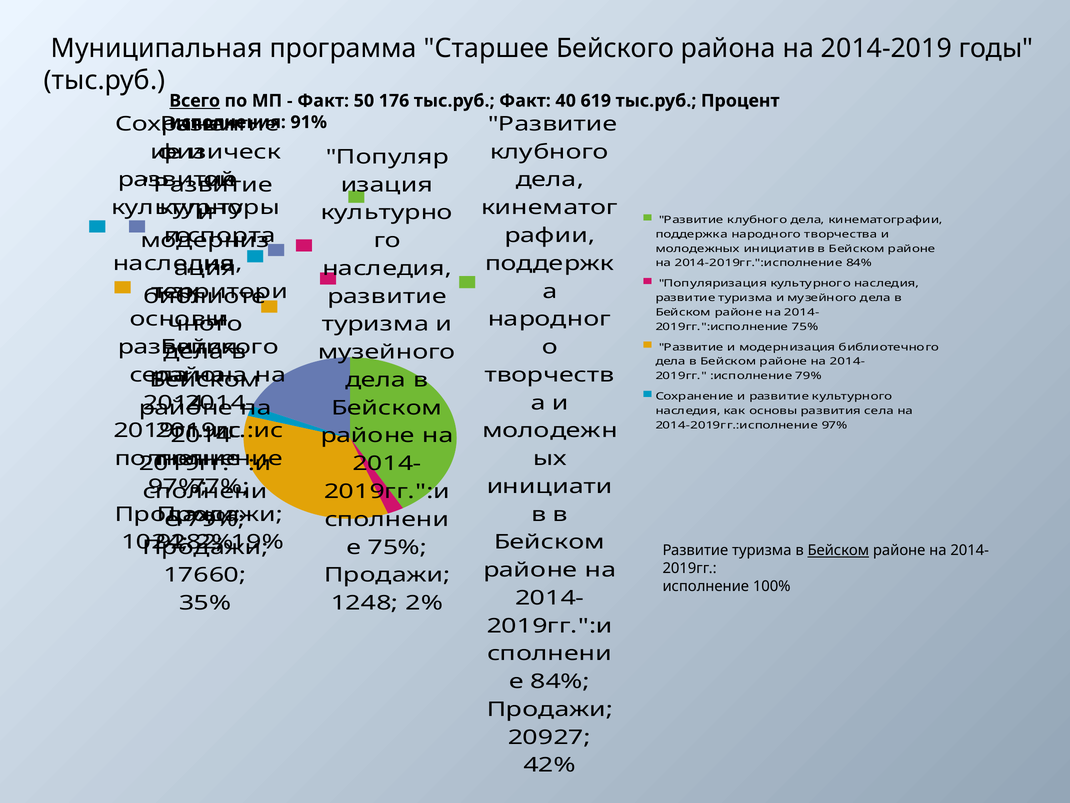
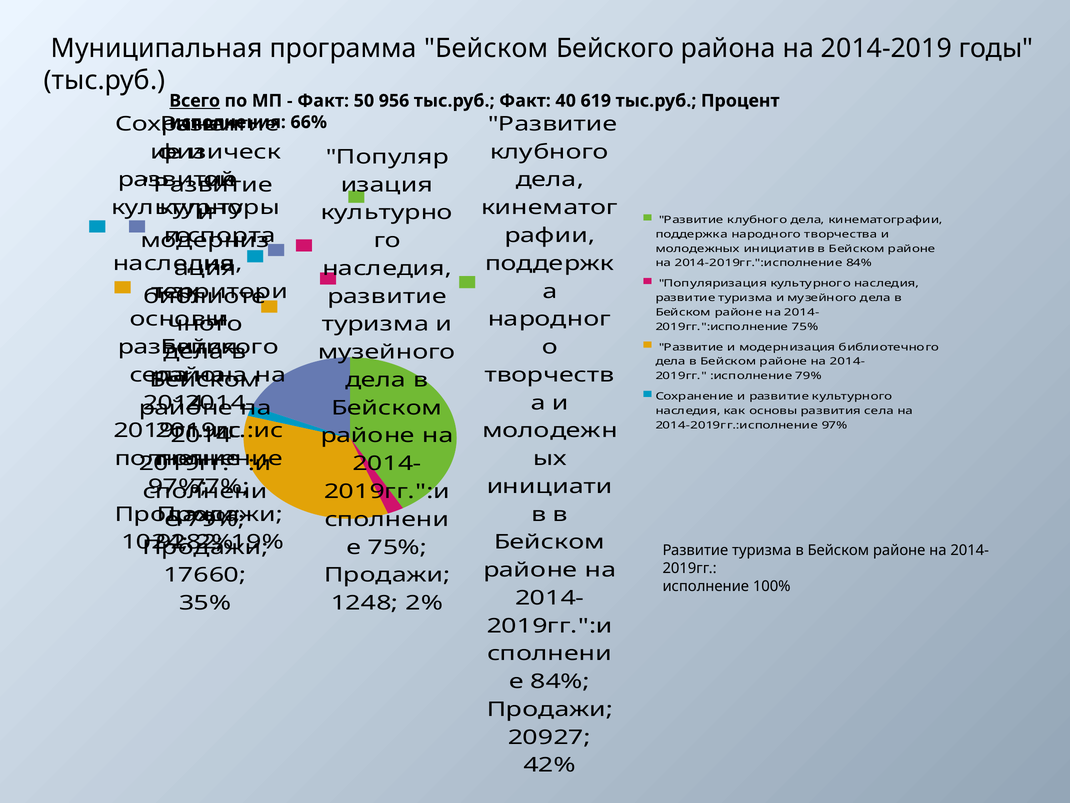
программа Старшее: Старшее -> Бейском (486, 48)
176: 176 -> 956 (394, 101)
91%: 91% -> 66% (309, 122)
Бейском underline: present -> none (838, 550)
